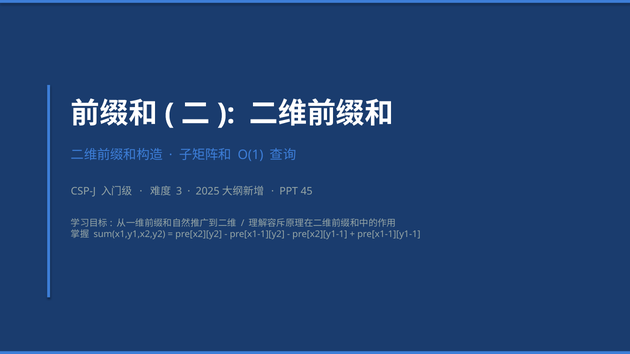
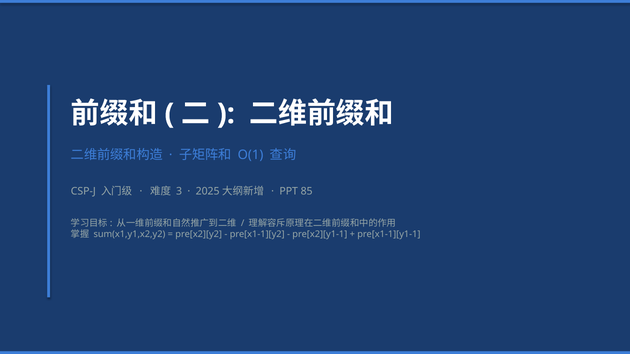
45: 45 -> 85 (307, 191)
